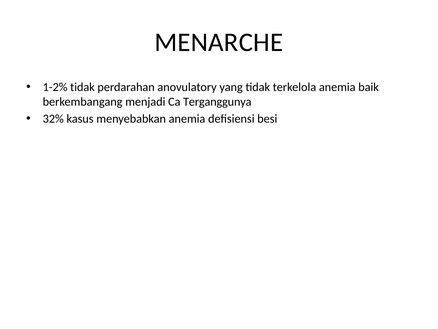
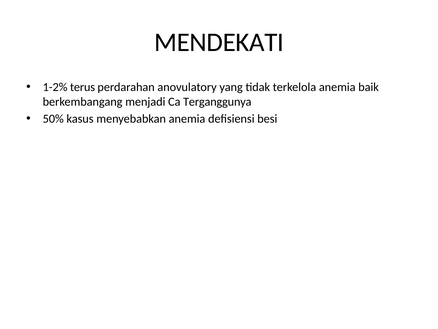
MENARCHE: MENARCHE -> MENDEKATI (219, 42)
1-2% tidak: tidak -> terus (83, 87)
32%: 32% -> 50% (53, 119)
